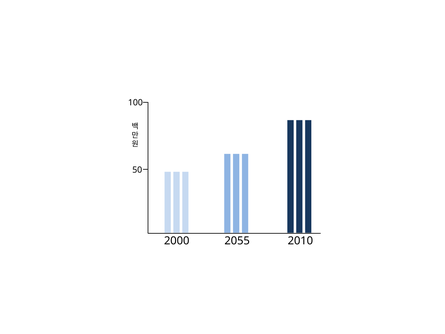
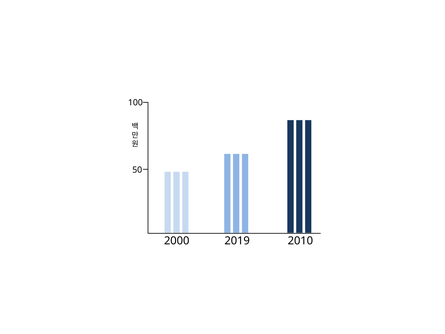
2055: 2055 -> 2019 (237, 241)
